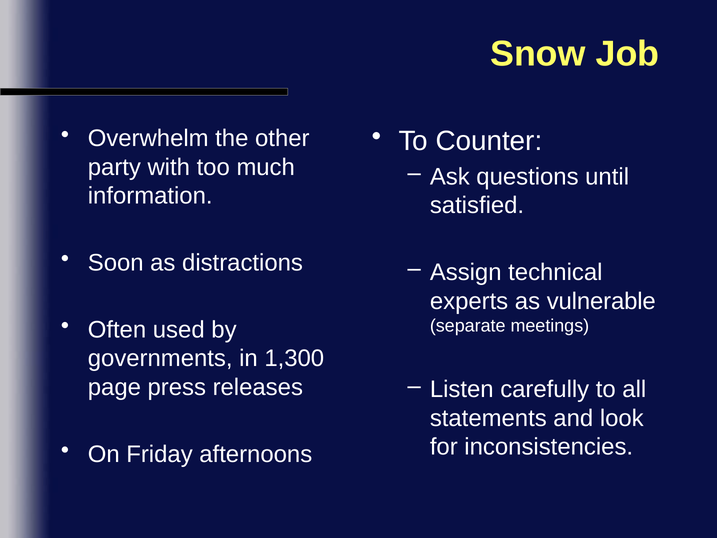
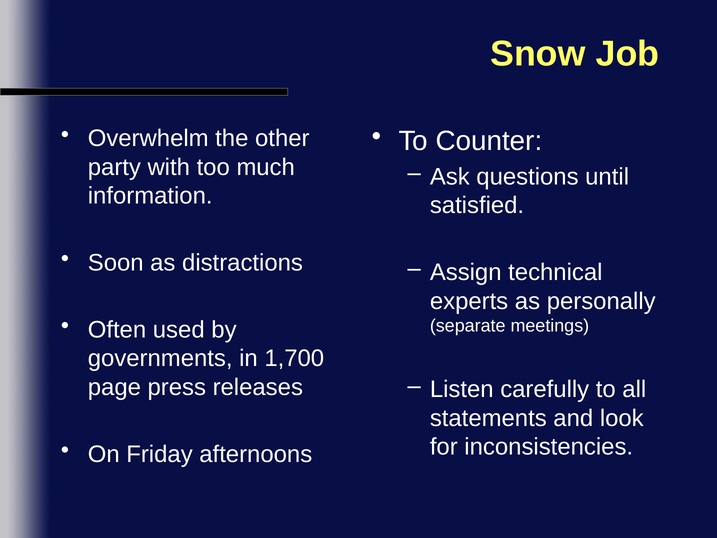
vulnerable: vulnerable -> personally (601, 301)
1,300: 1,300 -> 1,700 (294, 358)
